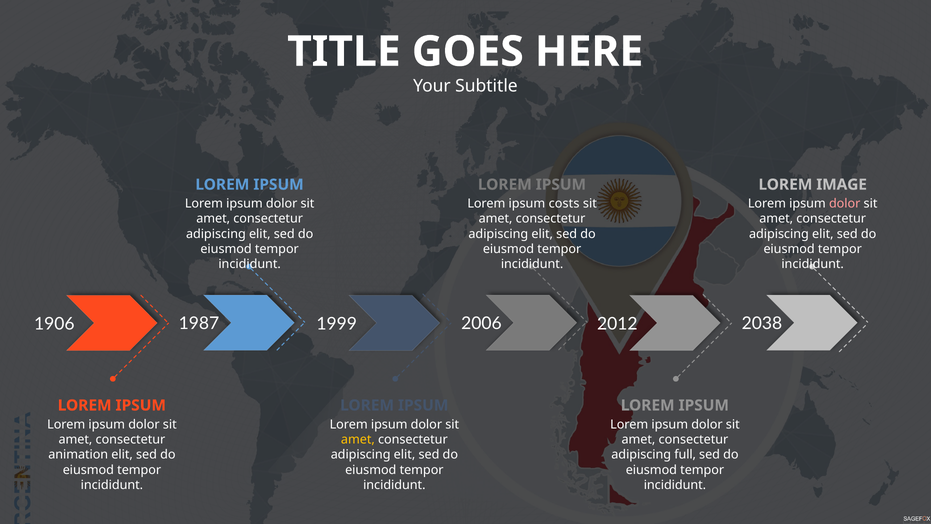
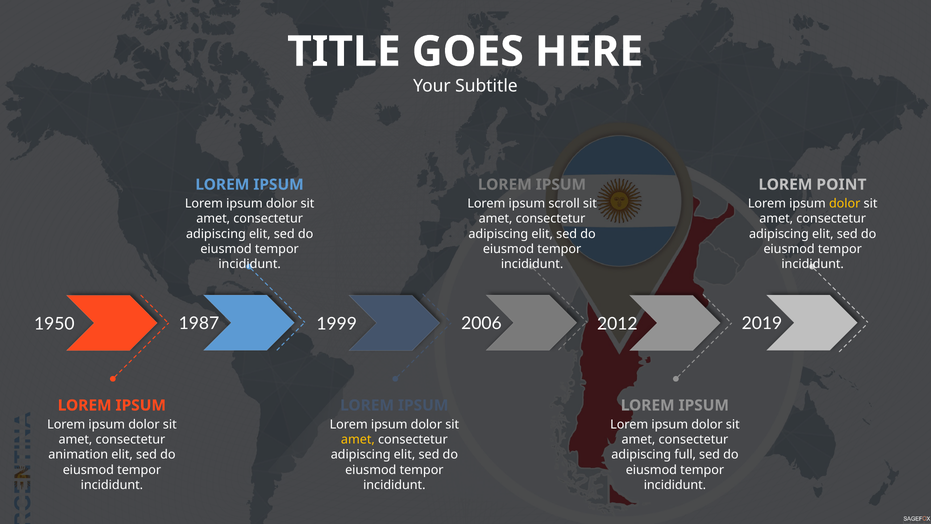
IMAGE: IMAGE -> POINT (841, 185)
costs: costs -> scroll (564, 204)
dolor colour: pink -> yellow (845, 204)
1906: 1906 -> 1950 (54, 324)
2038: 2038 -> 2019 (762, 323)
